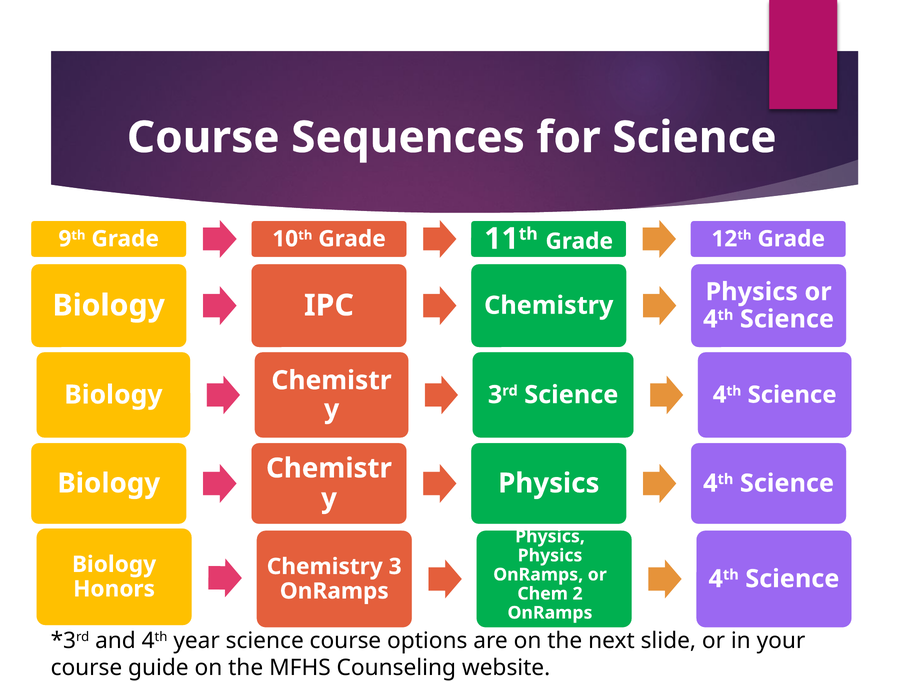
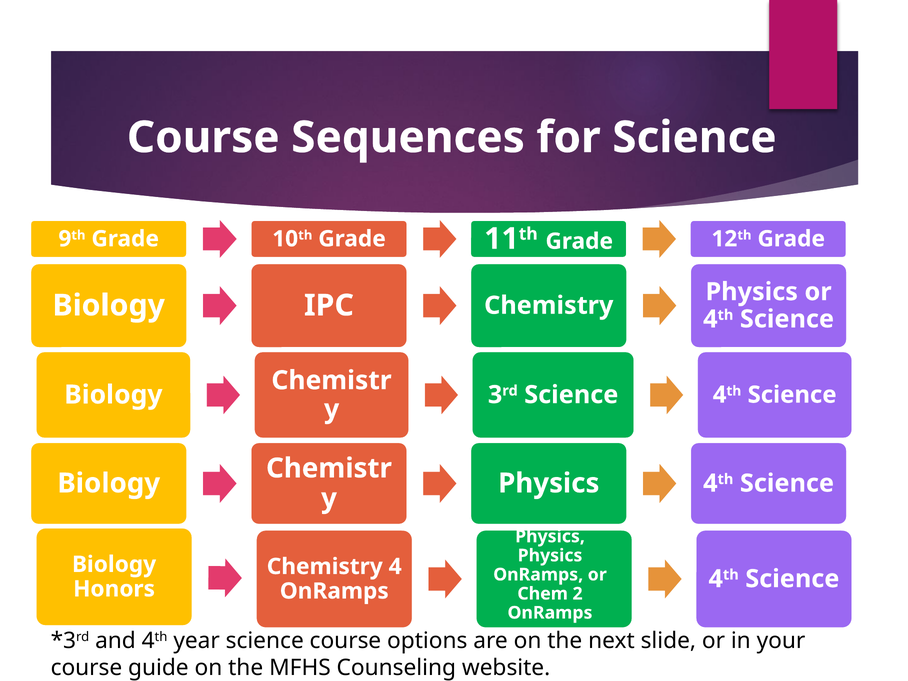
3: 3 -> 4 (395, 567)
